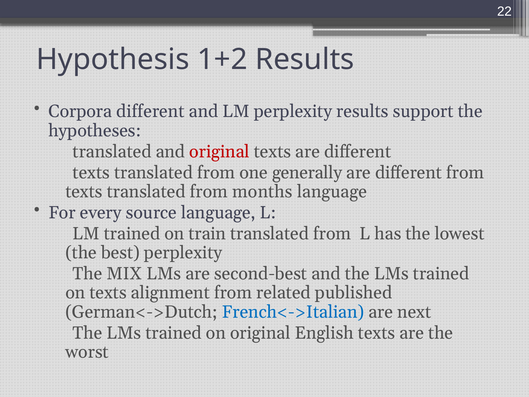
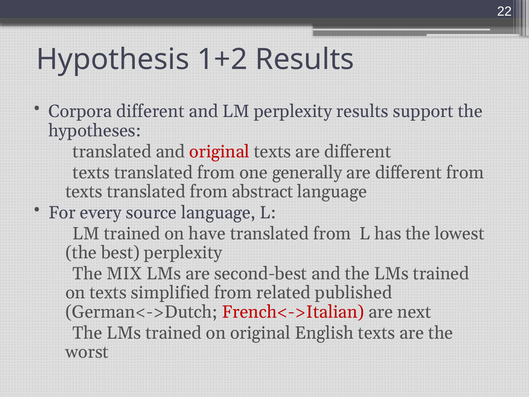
months: months -> abstract (263, 192)
train: train -> have (207, 234)
alignment: alignment -> simplified (170, 293)
French<->Italian colour: blue -> red (293, 312)
